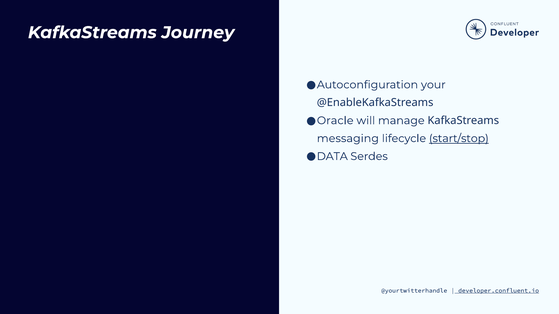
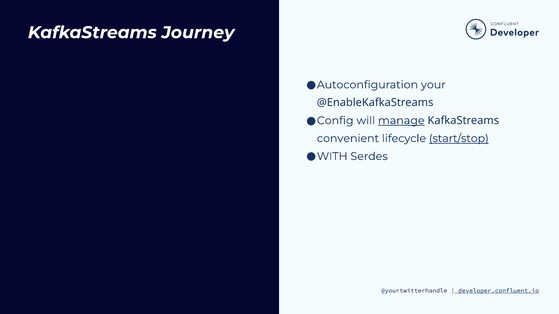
Oracle: Oracle -> Config (335, 121)
manage underline: none -> present (401, 121)
messaging: messaging -> convenient (348, 139)
DATA: DATA -> WITH (332, 157)
